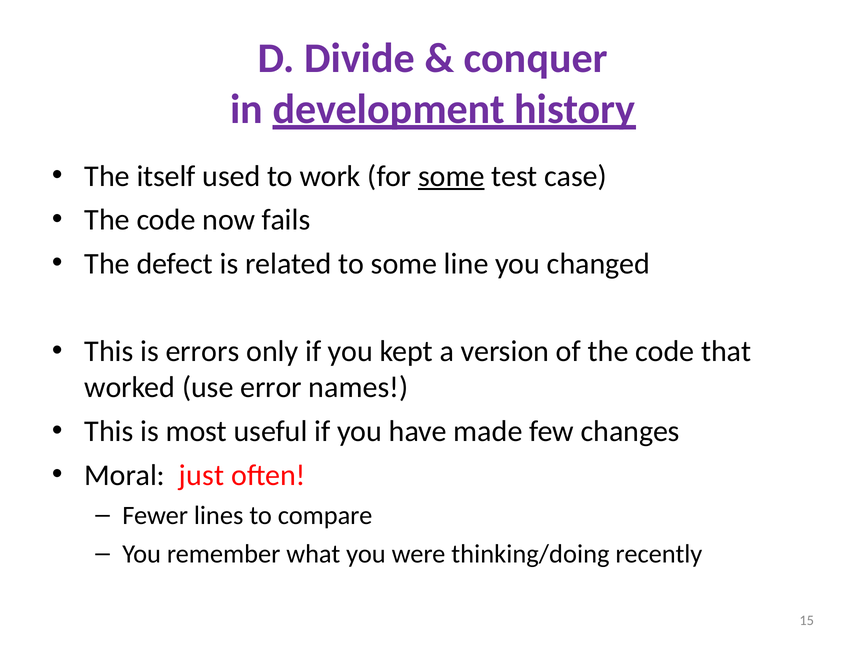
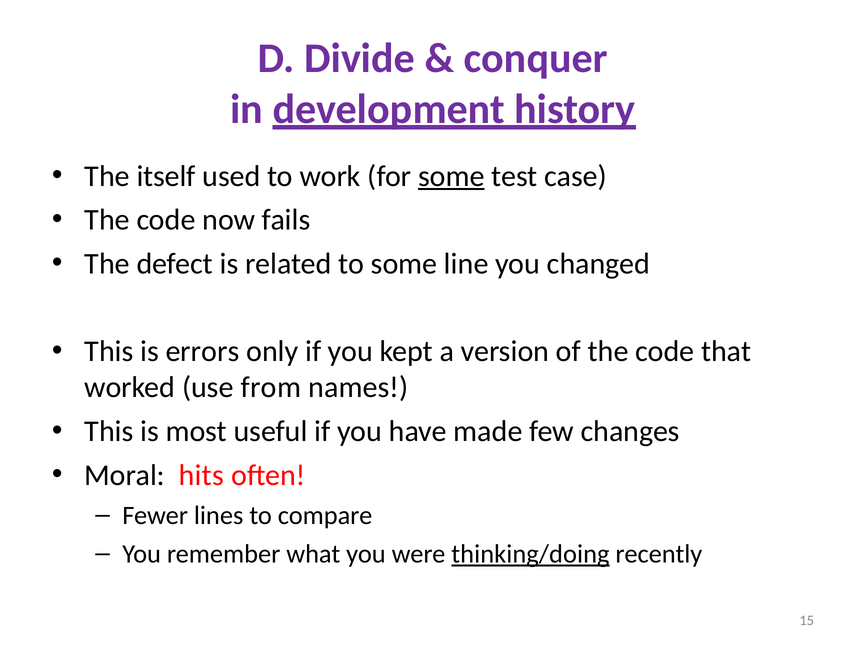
error: error -> from (271, 387)
just: just -> hits (201, 475)
thinking/doing underline: none -> present (530, 554)
